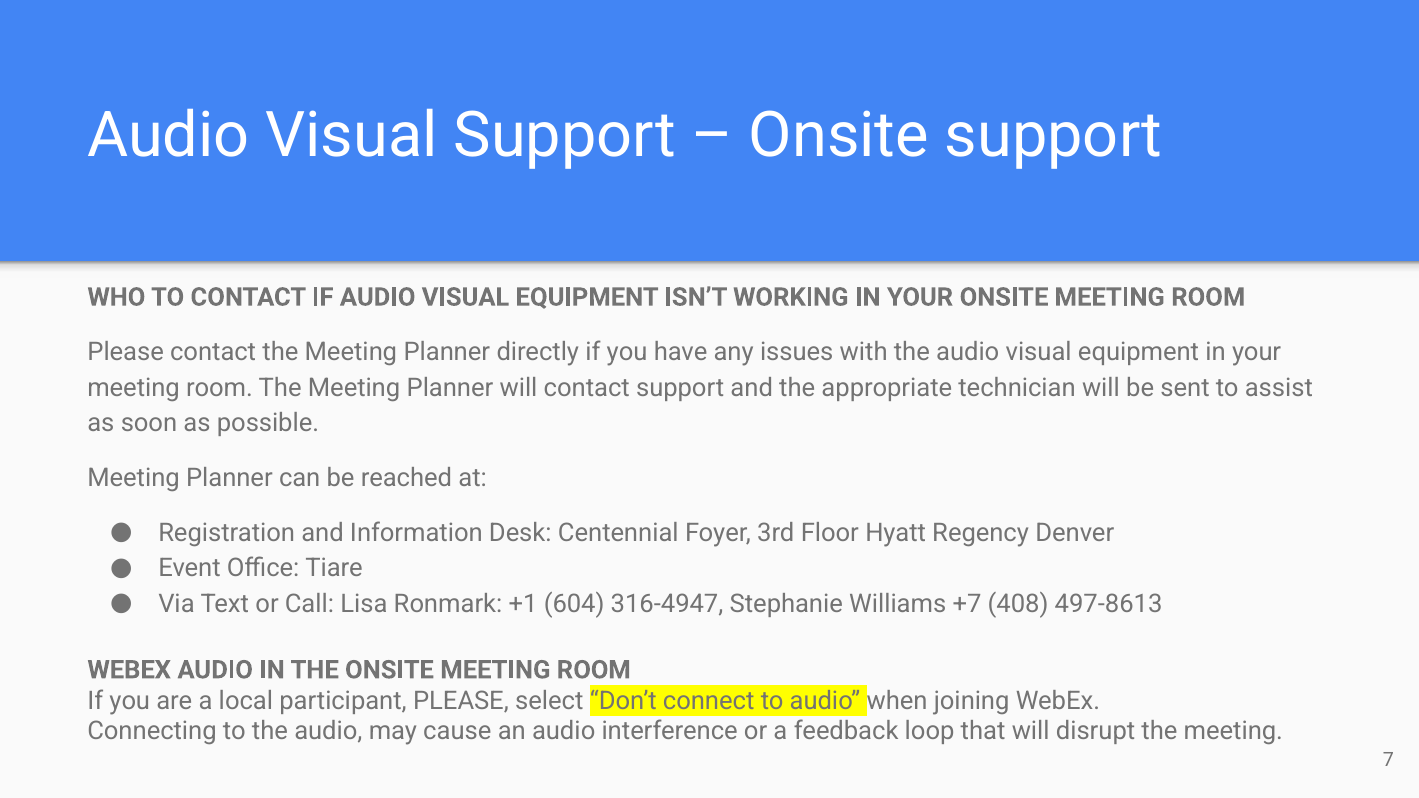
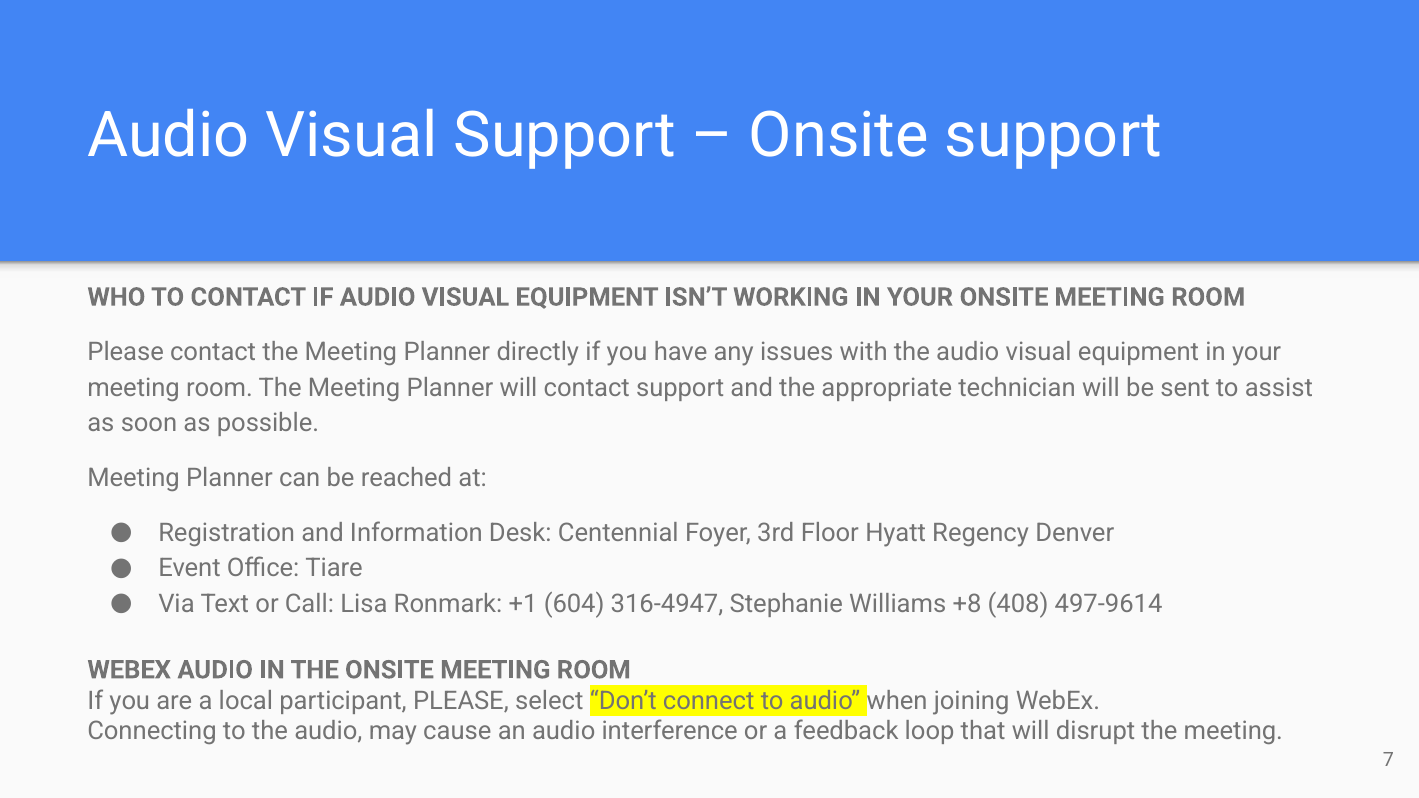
+7: +7 -> +8 (967, 604)
497-8613: 497-8613 -> 497-9614 (1109, 604)
